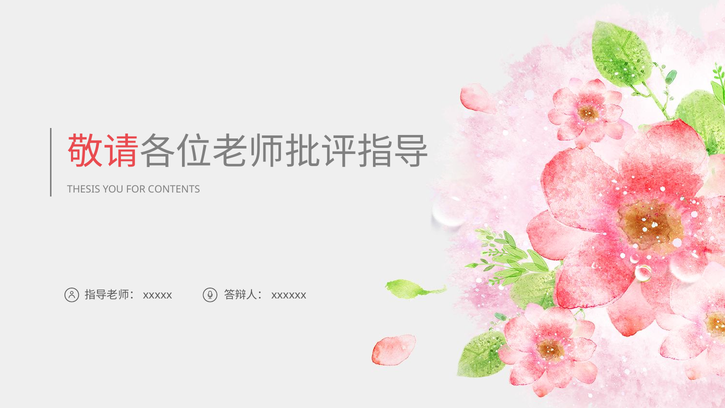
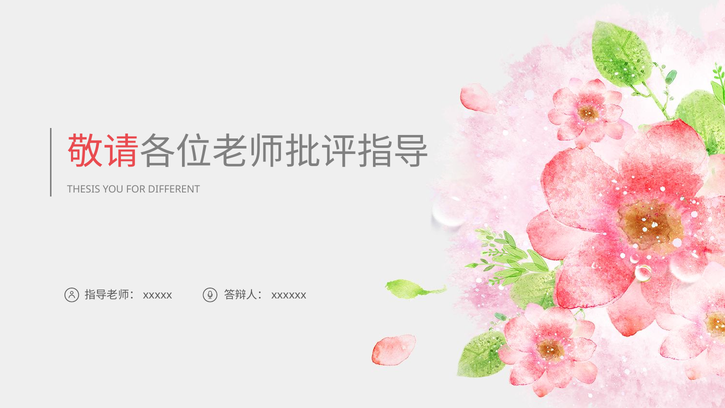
CONTENTS: CONTENTS -> DIFFERENT (174, 189)
